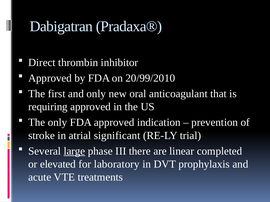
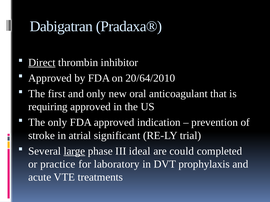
Direct underline: none -> present (42, 63)
20/99/2010: 20/99/2010 -> 20/64/2010 (150, 78)
there: there -> ideal (140, 151)
linear: linear -> could (182, 151)
elevated: elevated -> practice (58, 164)
